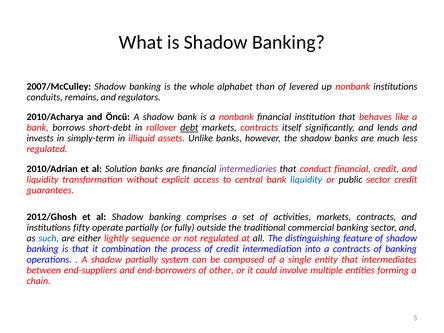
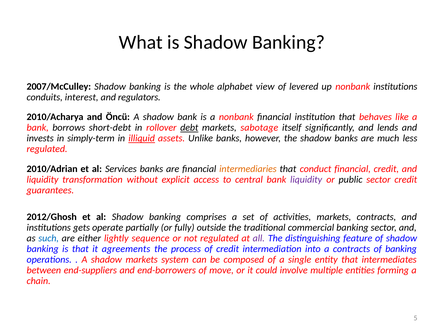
than: than -> view (265, 87)
remains: remains -> interest (82, 97)
contracts: contracts -> sabotage (259, 128)
illiquid underline: none -> present (142, 138)
Solution: Solution -> Services (121, 169)
intermediaries colour: purple -> orange (248, 169)
liquidity colour: blue -> purple (306, 179)
fifty: fifty -> gets (82, 228)
all colour: black -> purple (259, 238)
combination: combination -> agreements (126, 249)
shadow partially: partially -> markets (142, 260)
other: other -> move (222, 270)
